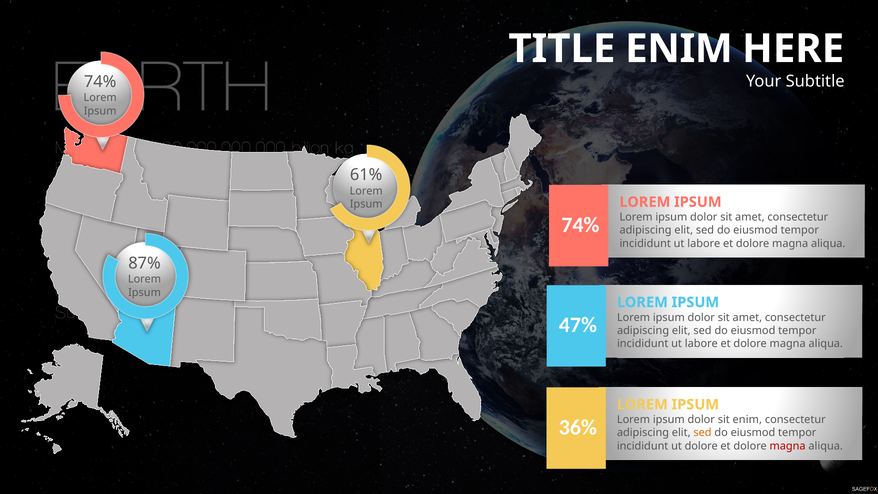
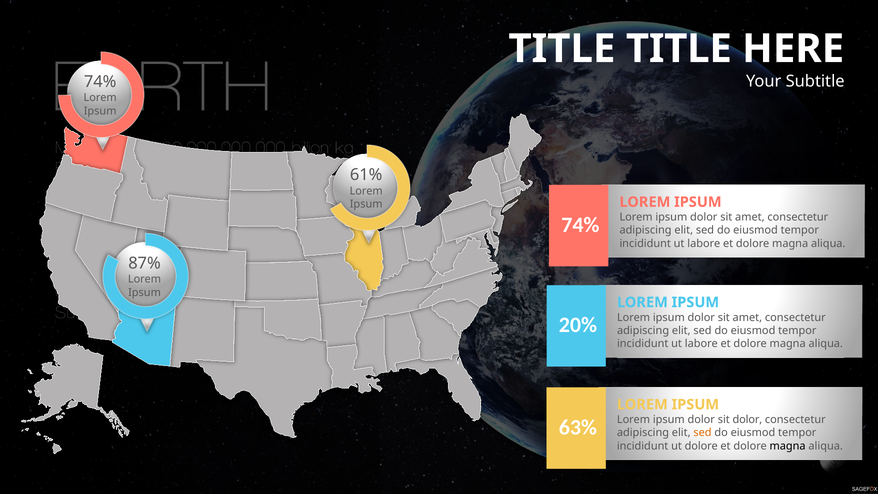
TITLE ENIM: ENIM -> TITLE (679, 49)
47%: 47% -> 20% (578, 325)
sit enim: enim -> dolor (747, 420)
36%: 36% -> 63% (578, 427)
magna colour: red -> black (788, 446)
